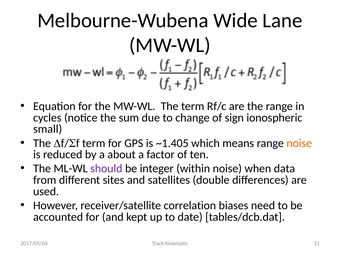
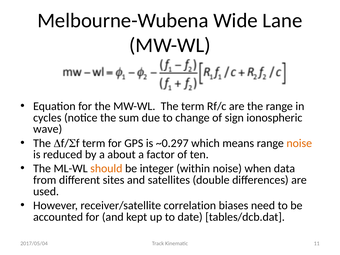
small: small -> wave (48, 129)
~1.405: ~1.405 -> ~0.297 (172, 143)
should colour: purple -> orange (106, 169)
